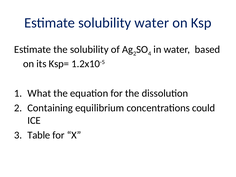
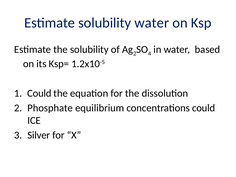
What: What -> Could (39, 93)
Containing: Containing -> Phosphate (50, 108)
Table: Table -> Silver (39, 135)
